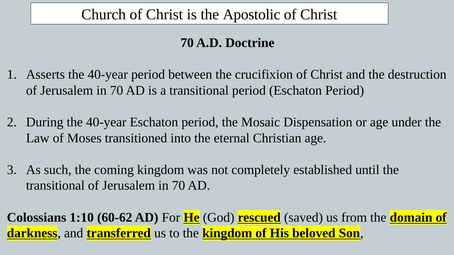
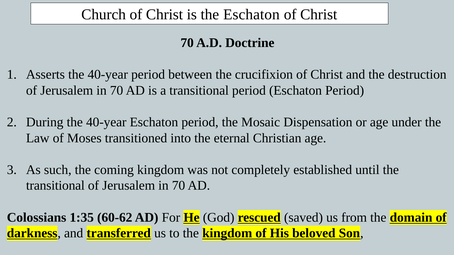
the Apostolic: Apostolic -> Eschaton (251, 14)
1:10: 1:10 -> 1:35 (82, 218)
